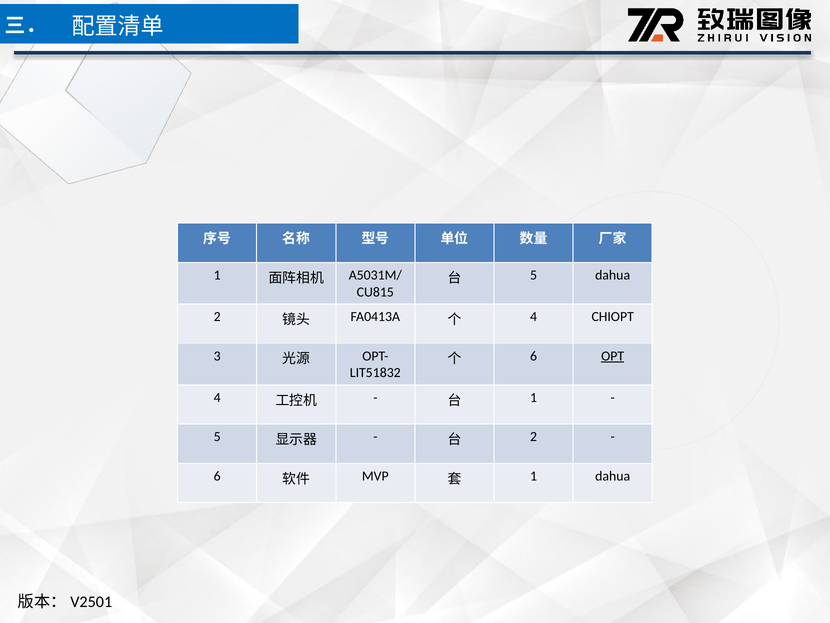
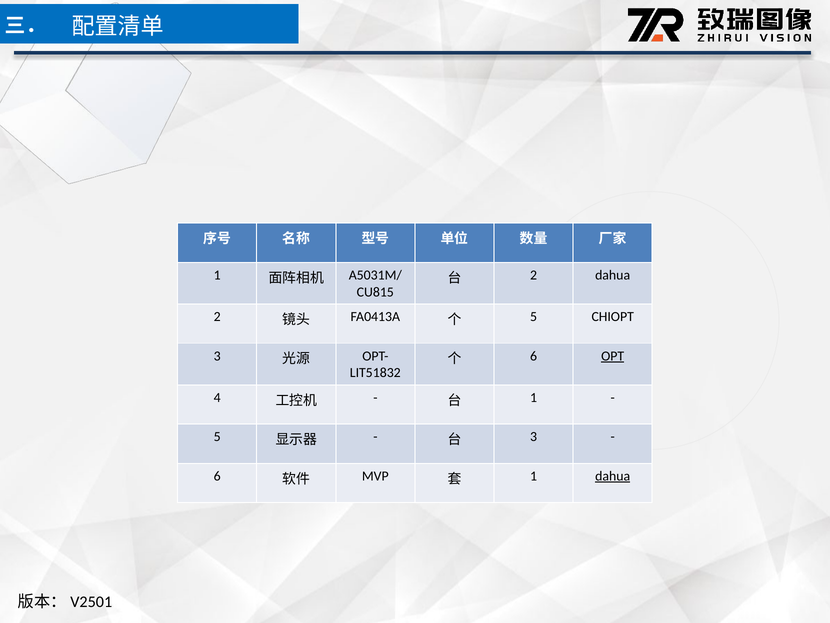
5: 5 -> 2 (534, 275)
4: 4 -> 5 (534, 316)
2: 2 -> 3 (534, 436)
dahua underline: none -> present (613, 476)
